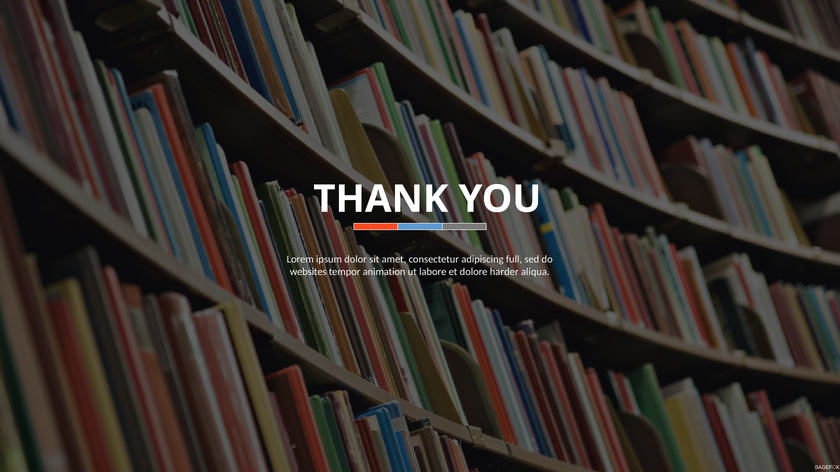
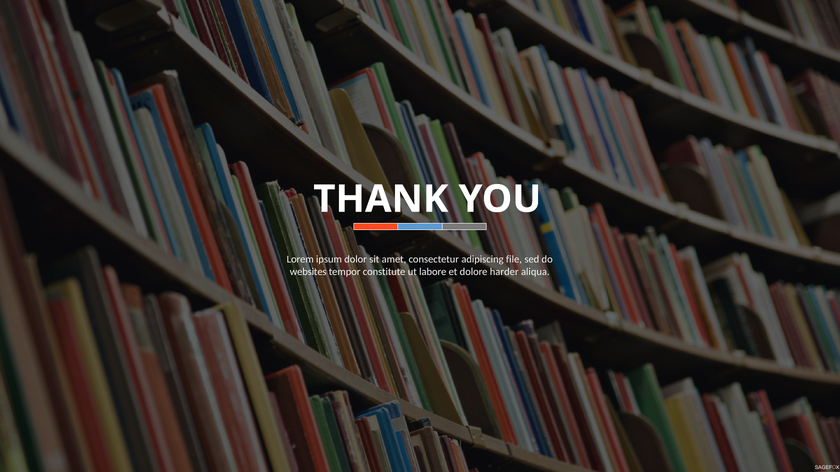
full: full -> file (514, 259)
animation: animation -> constitute (384, 272)
